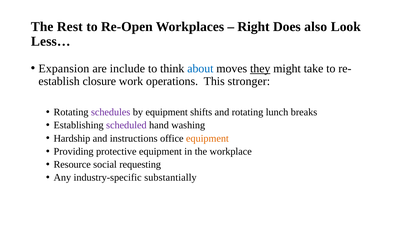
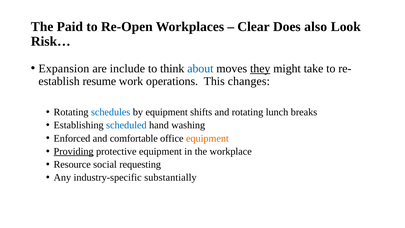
Rest: Rest -> Paid (70, 27)
Right: Right -> Clear (253, 27)
Less…: Less… -> Risk… (51, 41)
closure: closure -> resume (99, 81)
stronger: stronger -> changes (249, 81)
schedules colour: purple -> blue (111, 112)
scheduled colour: purple -> blue (126, 125)
Hardship: Hardship -> Enforced (72, 138)
instructions: instructions -> comfortable (134, 138)
Providing underline: none -> present (74, 151)
